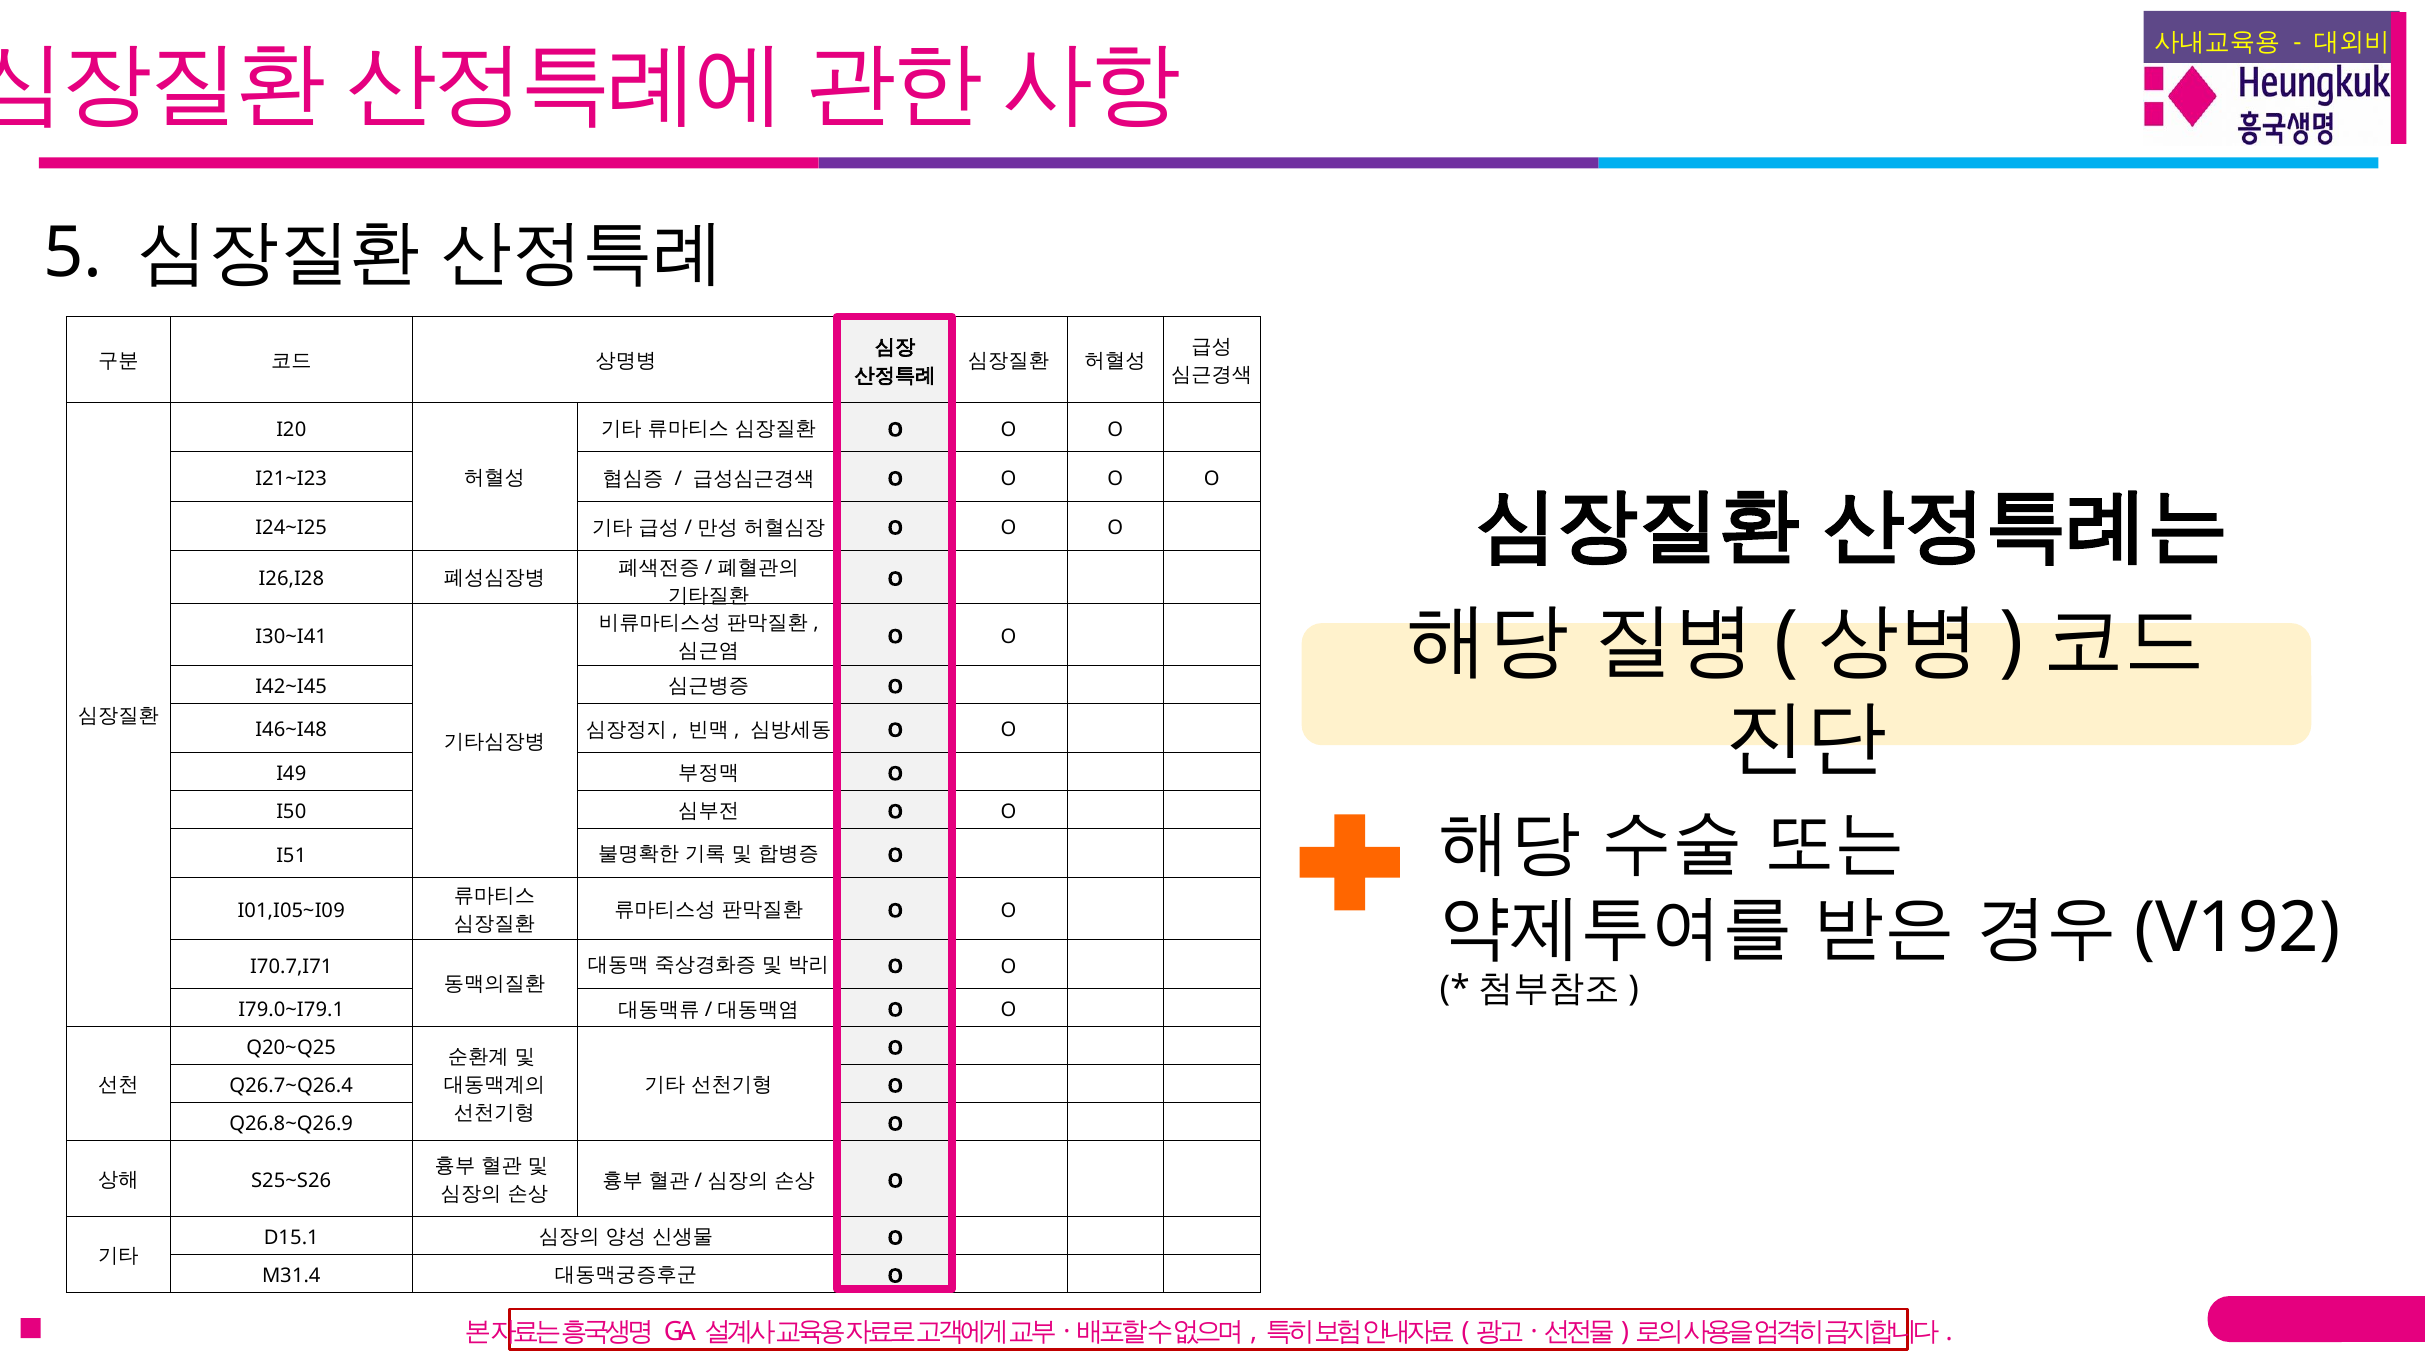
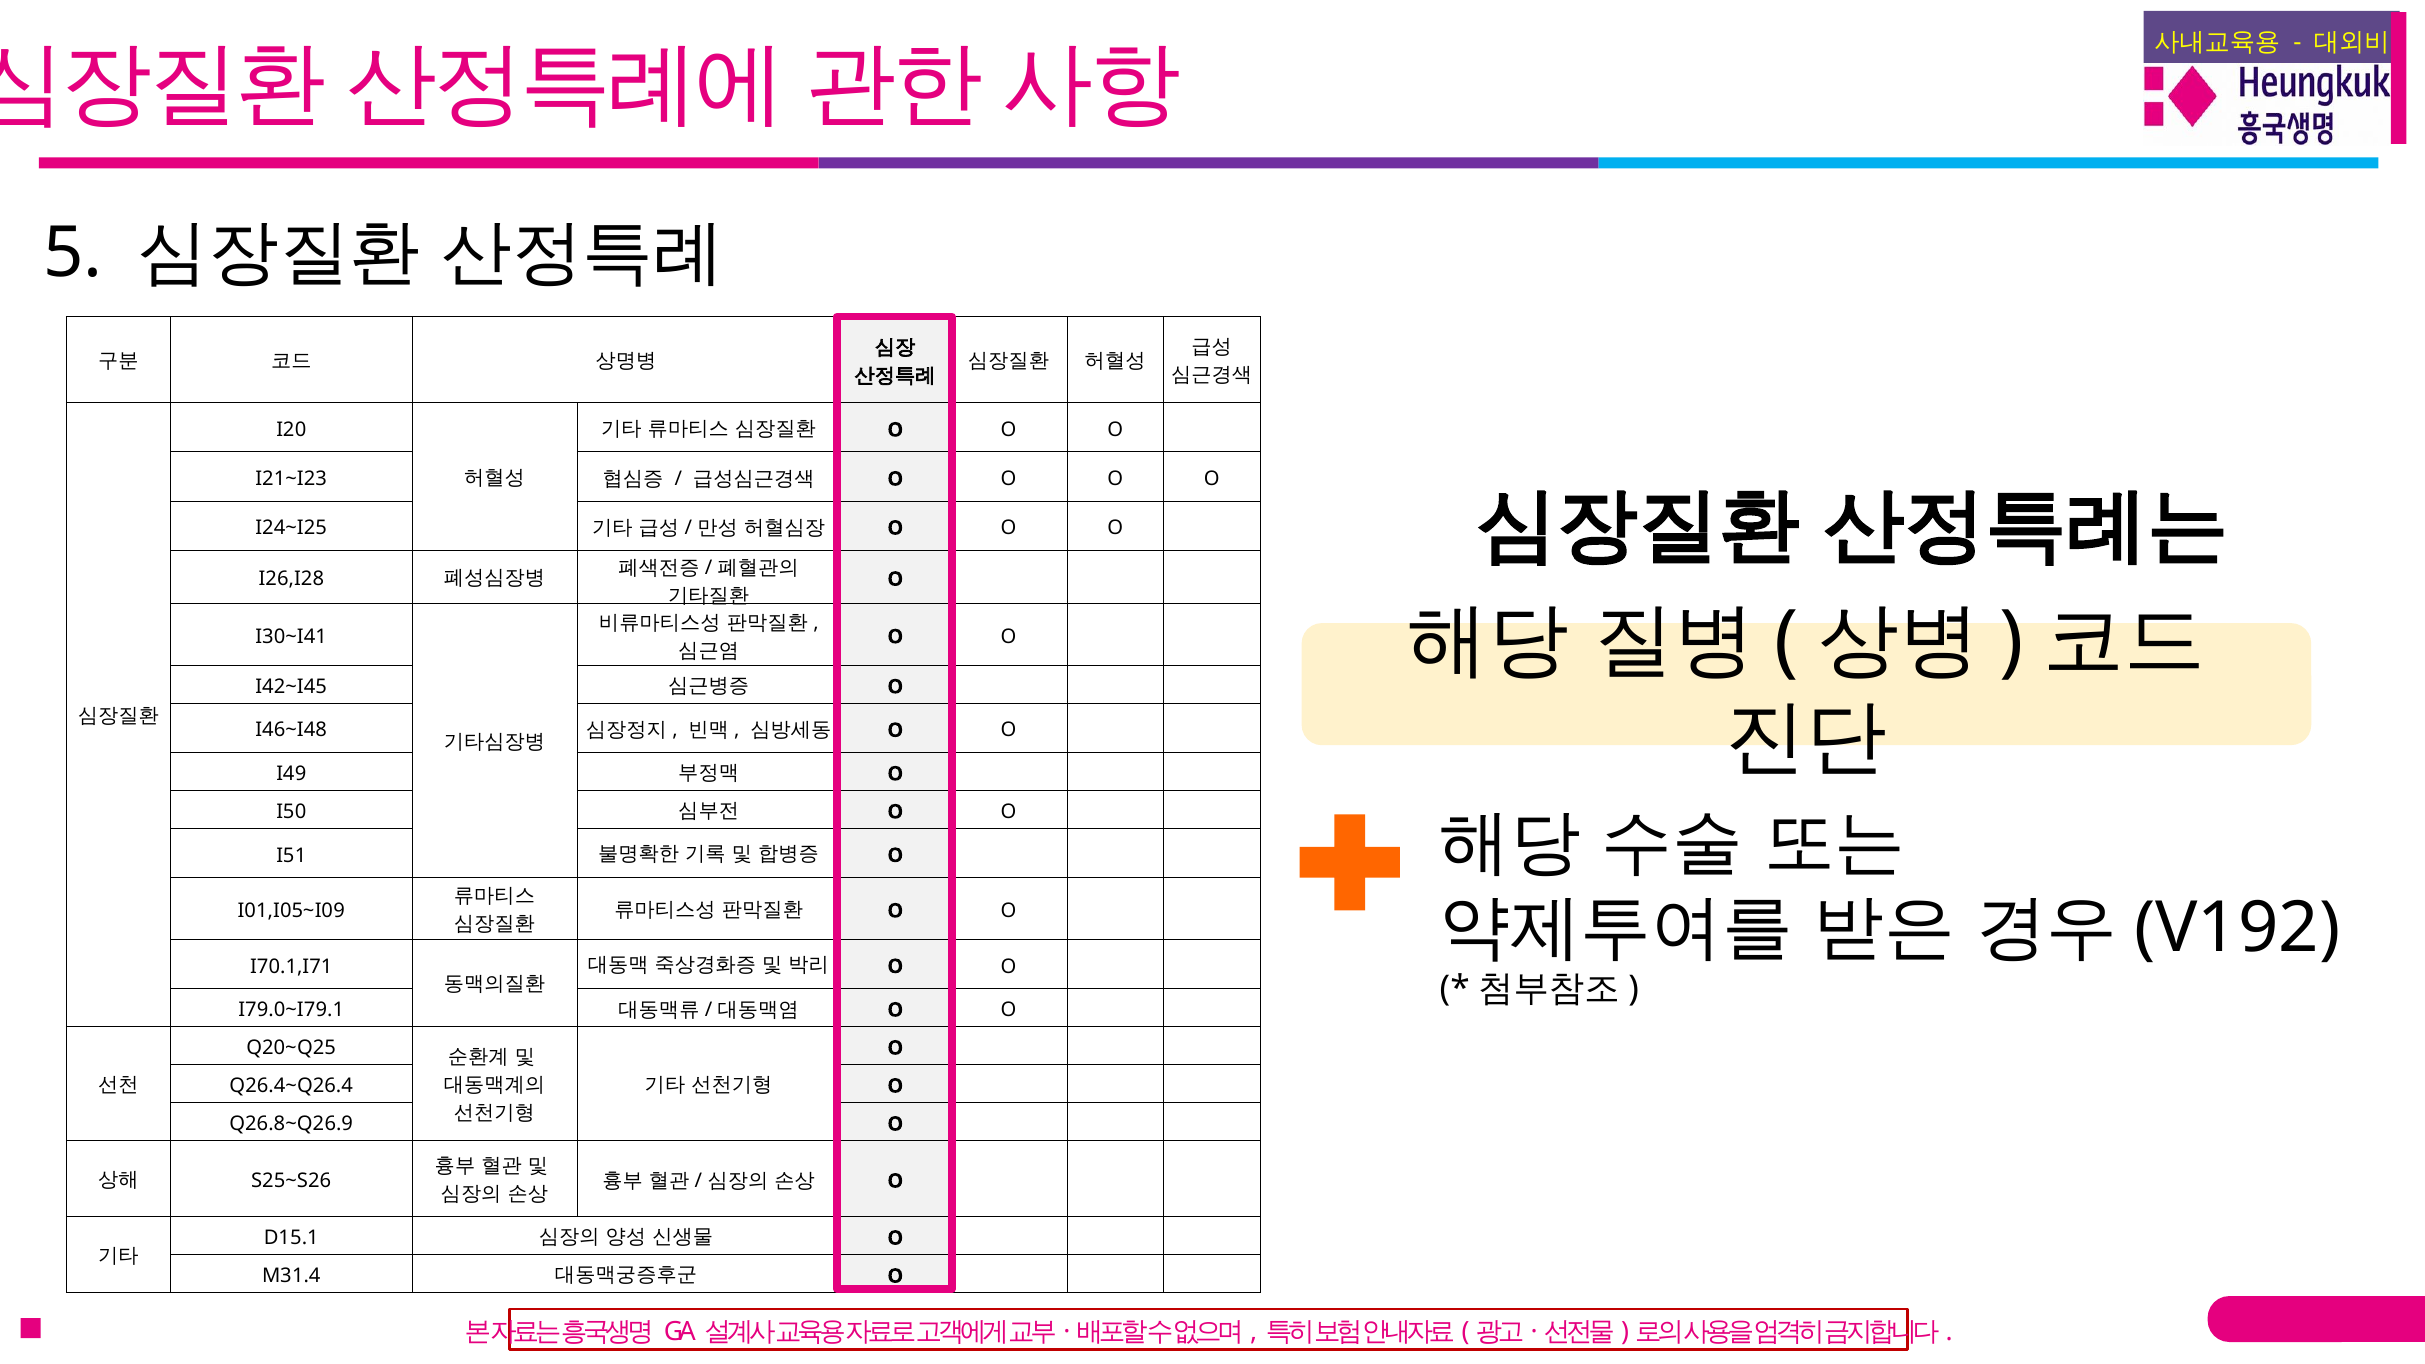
I70.7,I71: I70.7,I71 -> I70.1,I71 (291, 966)
Q26.7~Q26.4: Q26.7~Q26.4 -> Q26.4~Q26.4 (291, 1086)
